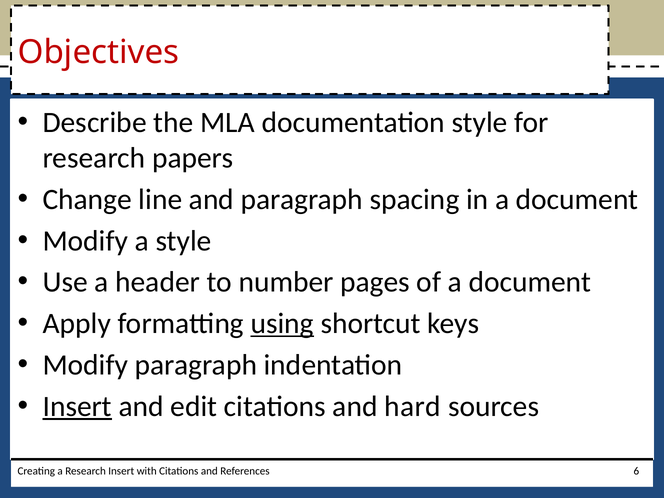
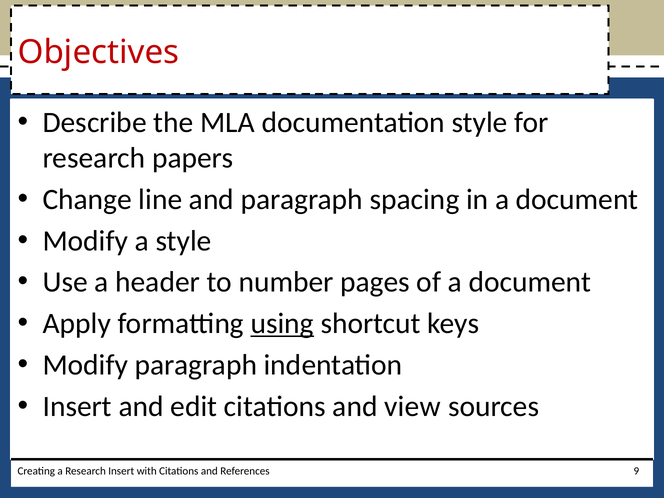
Insert underline: present -> none (77, 406)
hard: hard -> view (413, 406)
6: 6 -> 9 (636, 471)
